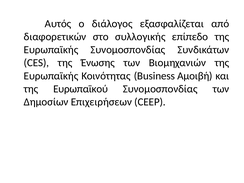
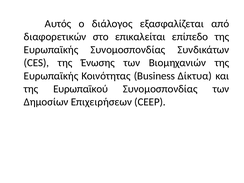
συλλογικής: συλλογικής -> επικαλείται (140, 37)
Αμοιβή: Αμοιβή -> Δίκτυα (195, 76)
